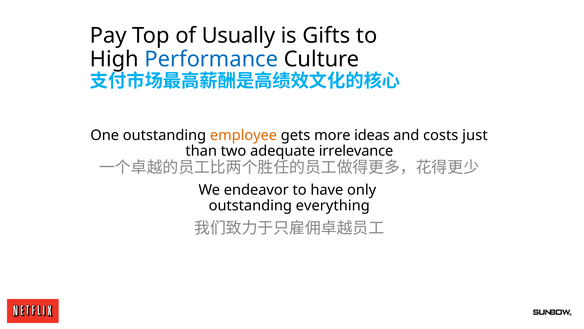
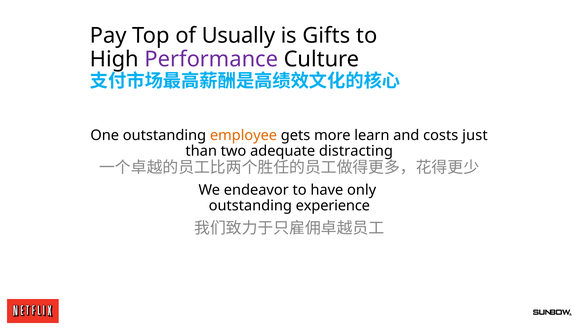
Performance colour: blue -> purple (211, 59)
ideas: ideas -> learn (372, 135)
irrelevance: irrelevance -> distracting (356, 151)
everything: everything -> experience (333, 206)
